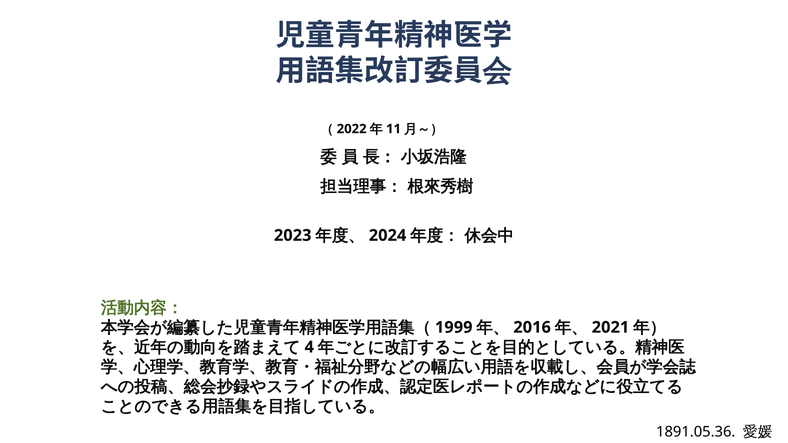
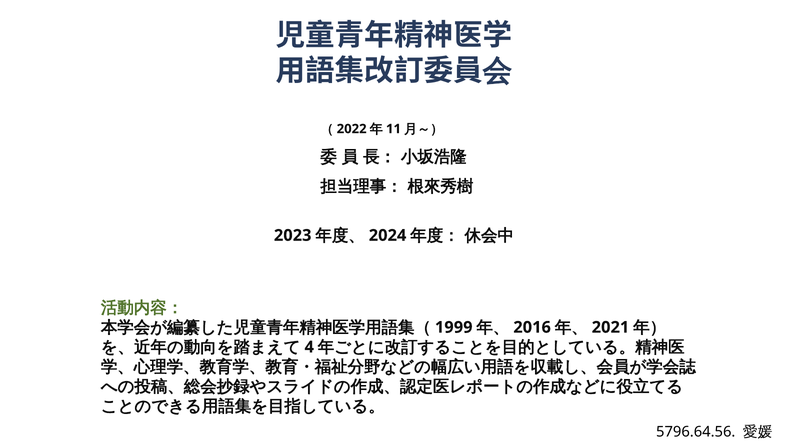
1891.05.36: 1891.05.36 -> 5796.64.56 (696, 432)
